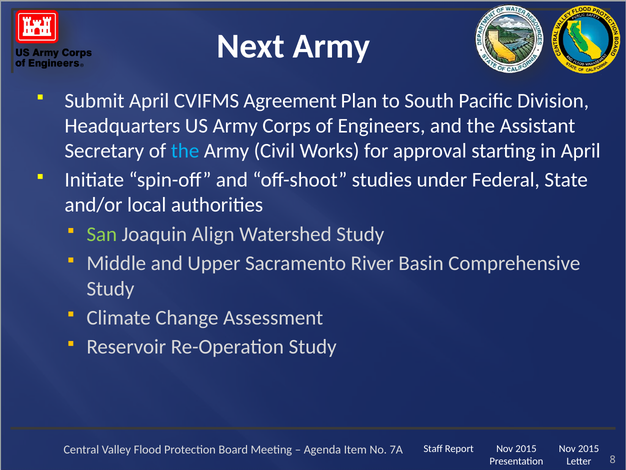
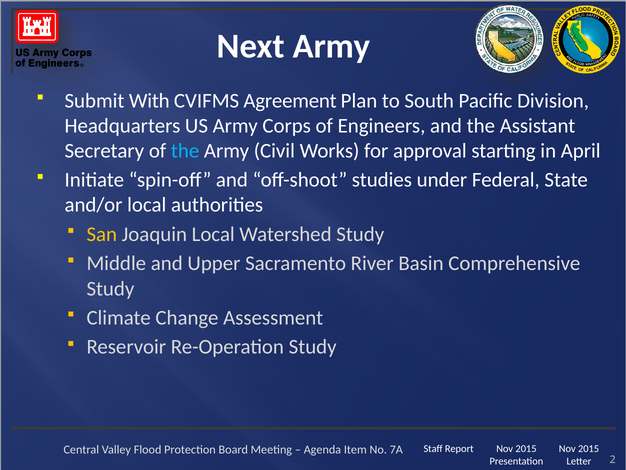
Submit April: April -> With (149, 101)
San colour: light green -> yellow (102, 234)
Joaquin Align: Align -> Local (213, 234)
8: 8 -> 2 (613, 459)
